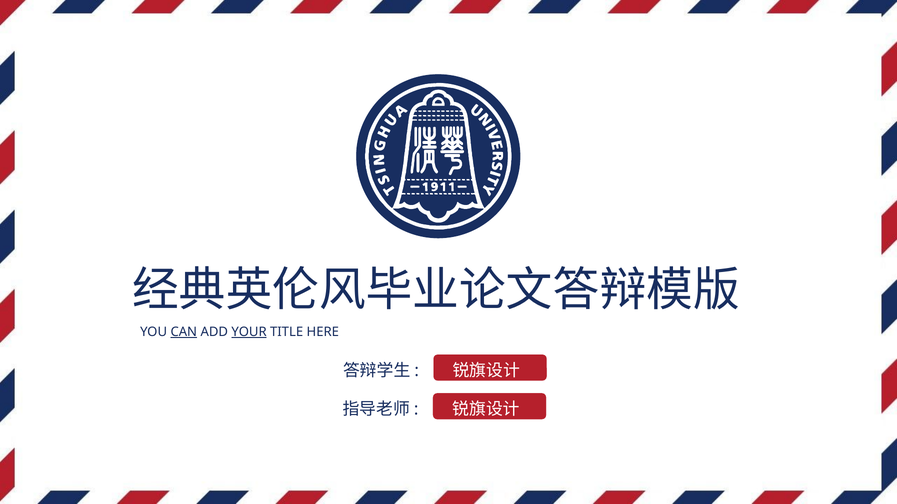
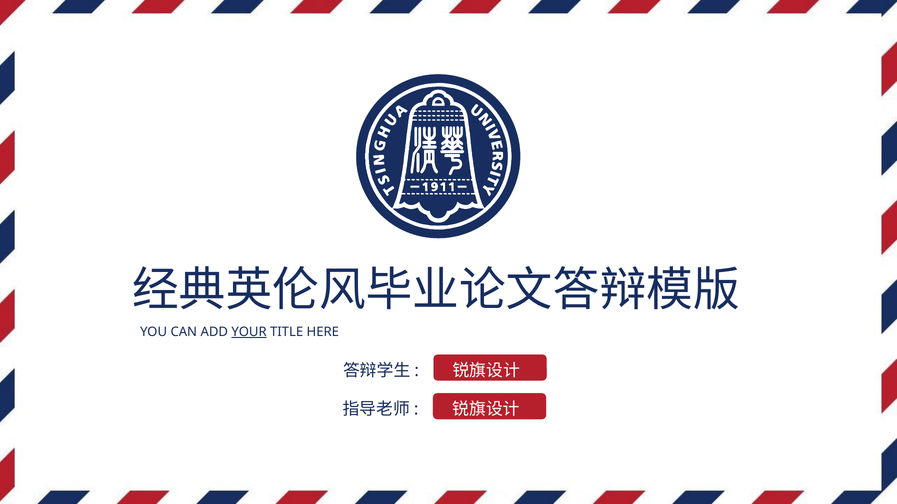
CAN underline: present -> none (184, 332)
